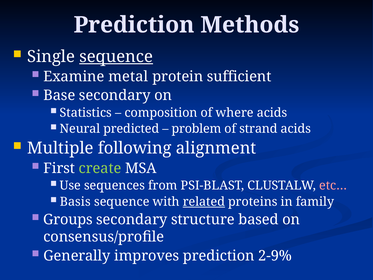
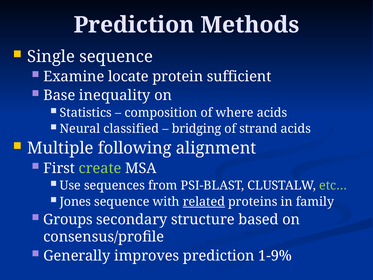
sequence underline: present -> none (116, 56)
metal: metal -> locate (128, 76)
Base secondary: secondary -> inequality (115, 95)
predicted: predicted -> classified (131, 129)
problem: problem -> bridging (197, 129)
etc… colour: pink -> light green (333, 185)
Basis: Basis -> Jones (75, 202)
2-9%: 2-9% -> 1-9% (275, 256)
